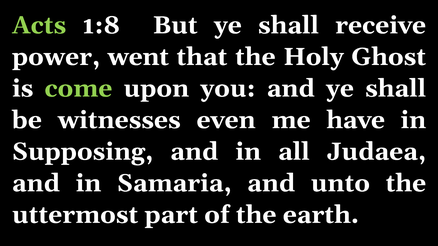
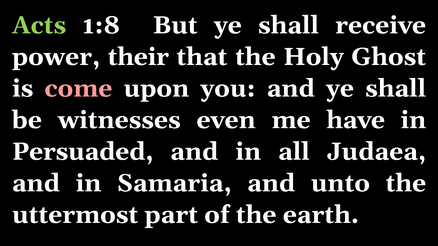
went: went -> their (138, 57)
come colour: light green -> pink (78, 89)
Supposing: Supposing -> Persuaded (83, 152)
